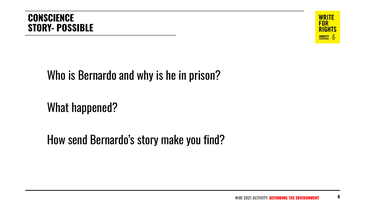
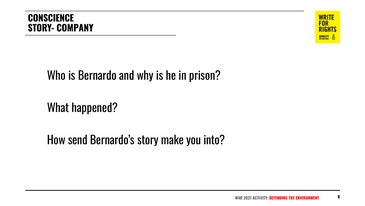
POSSIBLE: POSSIBLE -> COMPANY (75, 28)
find: find -> into (214, 140)
